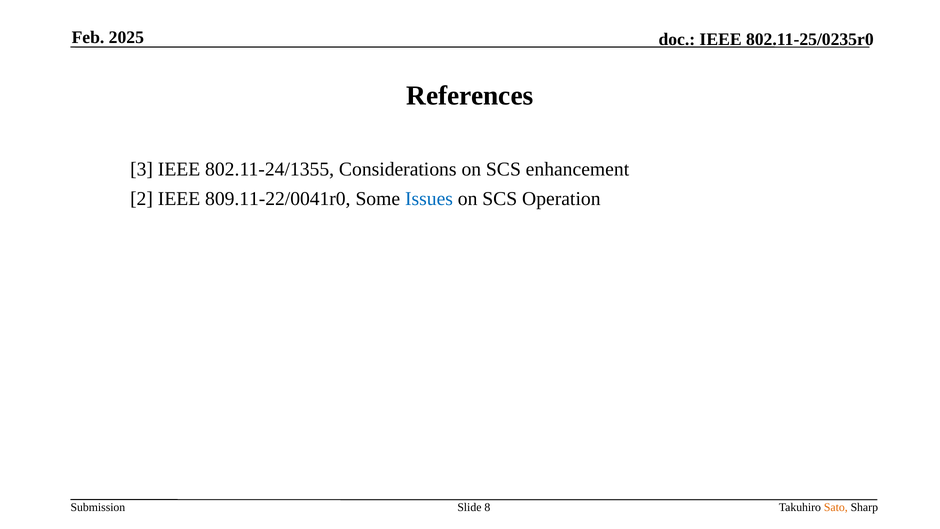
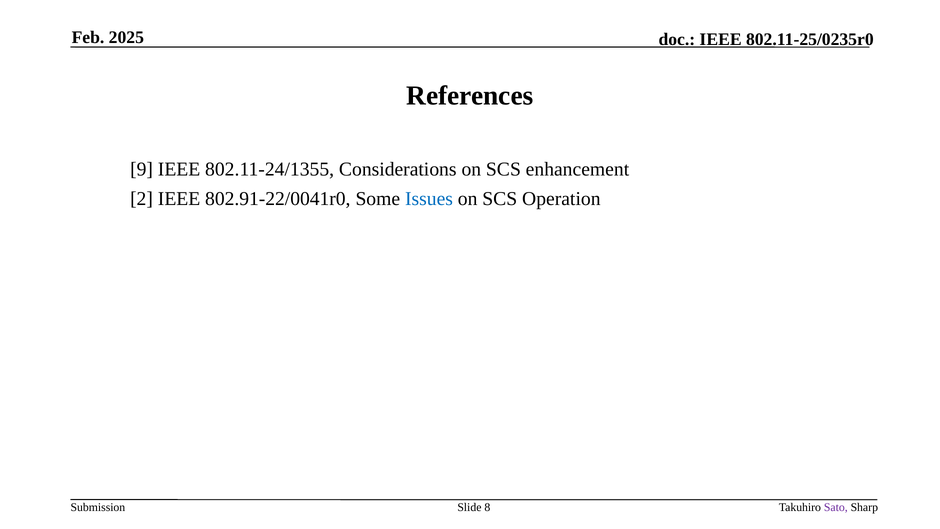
3: 3 -> 9 (142, 169)
809.11-22/0041r0: 809.11-22/0041r0 -> 802.91-22/0041r0 (278, 199)
Sato colour: orange -> purple (836, 507)
